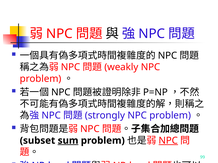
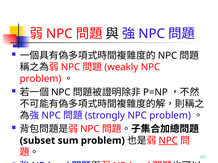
sum underline: present -> none (68, 141)
